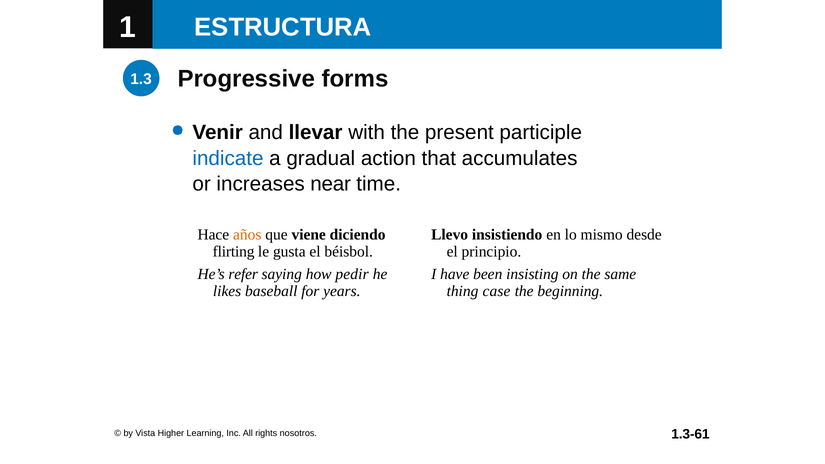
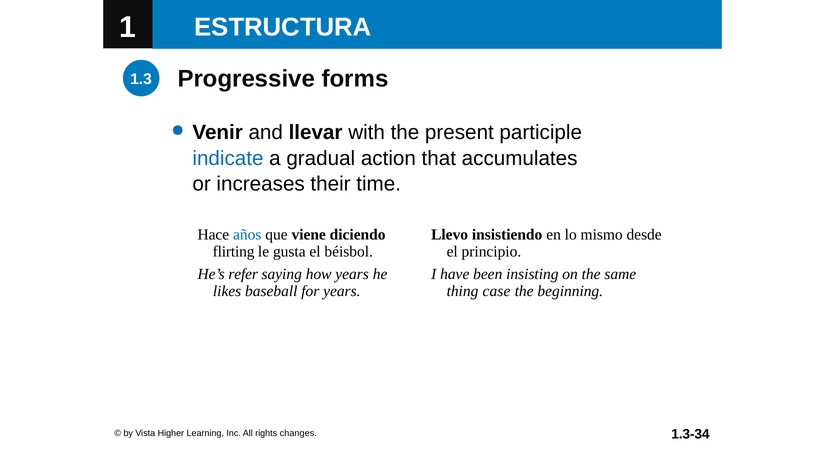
near: near -> their (331, 184)
años colour: orange -> blue (247, 235)
how pedir: pedir -> years (352, 274)
1.3-61: 1.3-61 -> 1.3-34 (690, 434)
nosotros: nosotros -> changes (298, 433)
